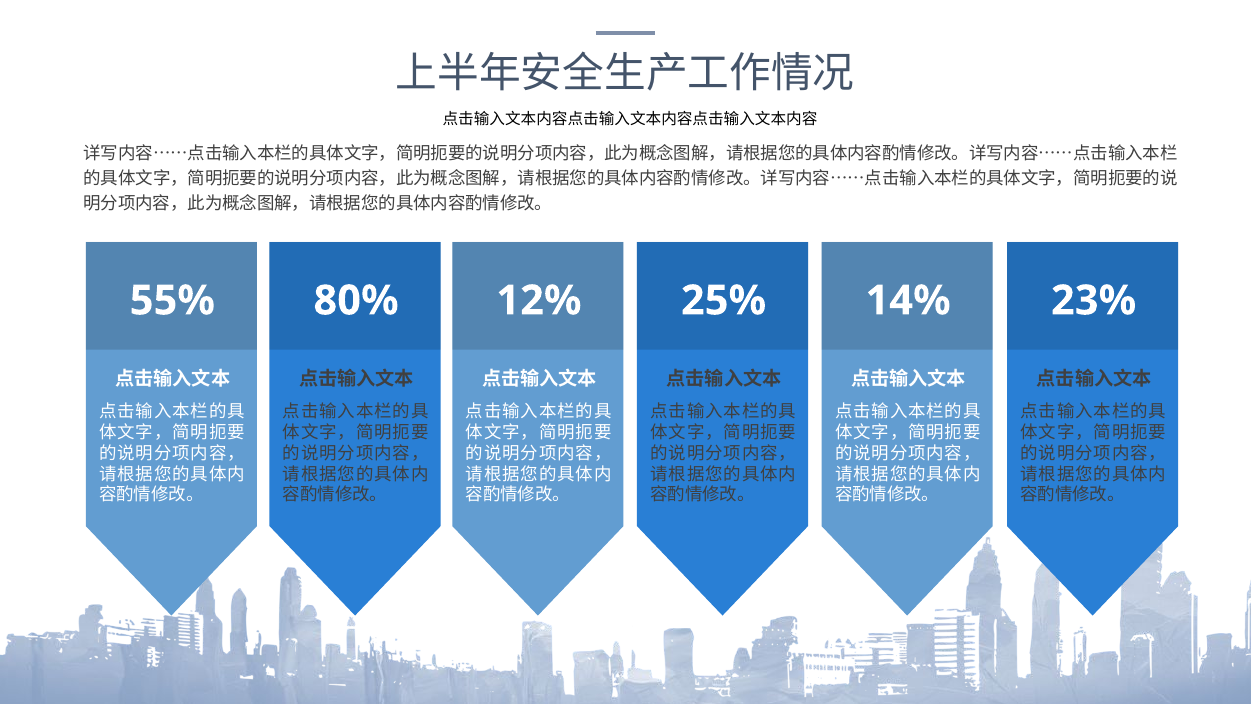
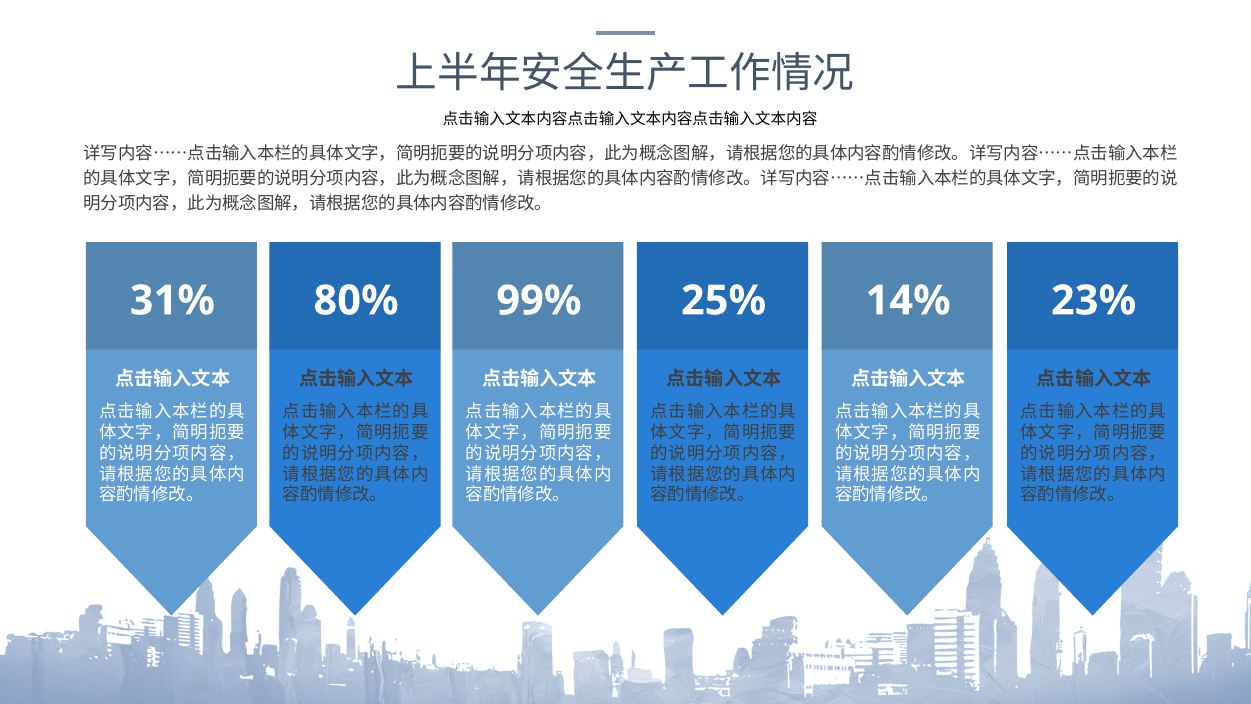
55%: 55% -> 31% (172, 301)
12%: 12% -> 99% (539, 301)
